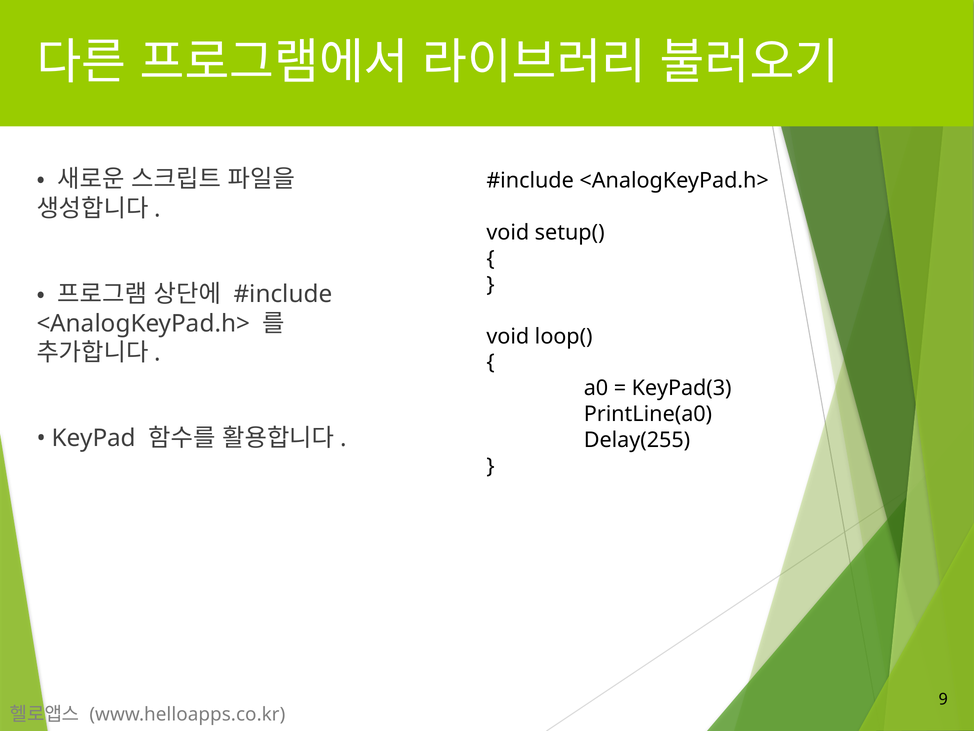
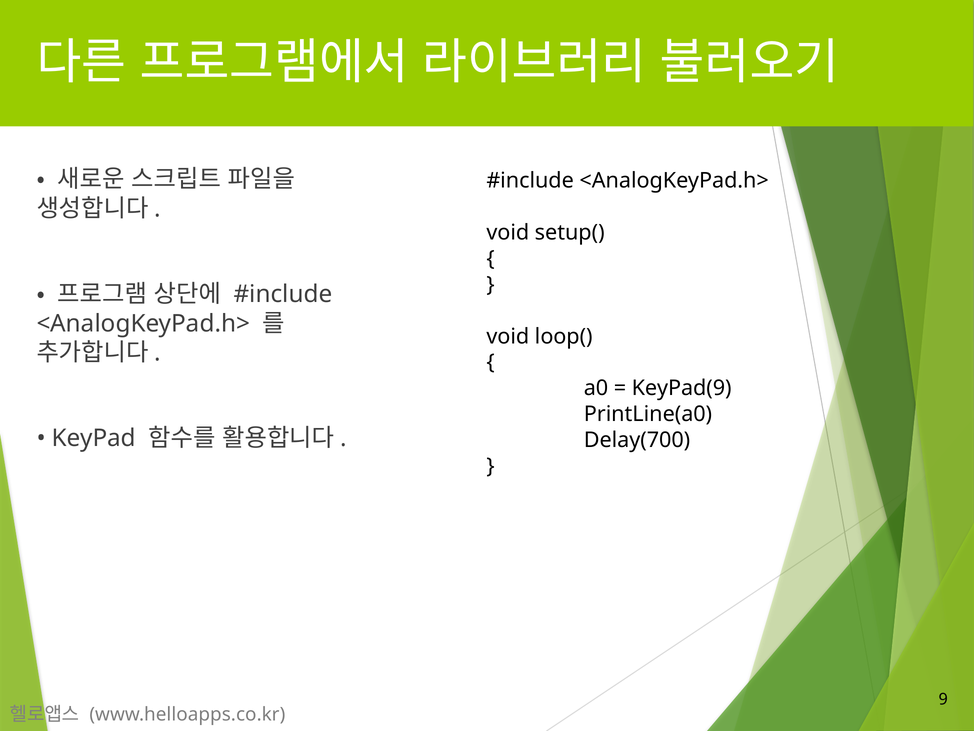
KeyPad(3: KeyPad(3 -> KeyPad(9 (682, 388)
Delay(255: Delay(255 -> Delay(700 (637, 440)
